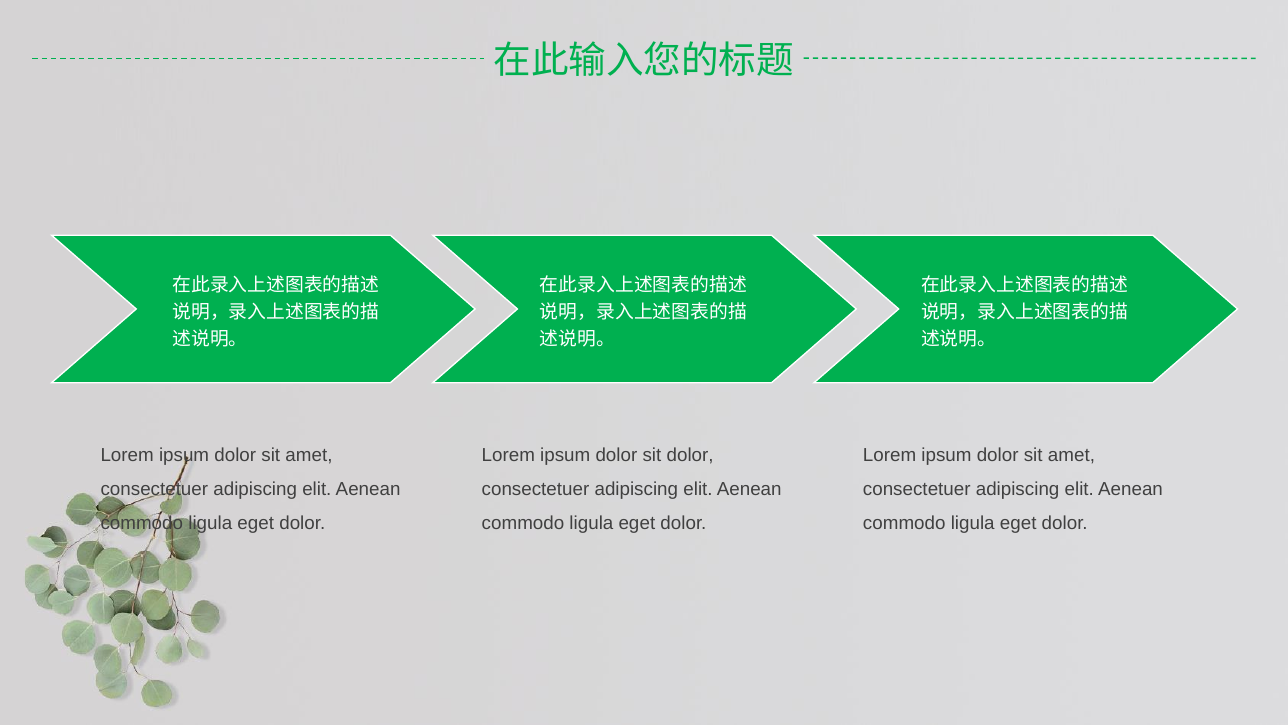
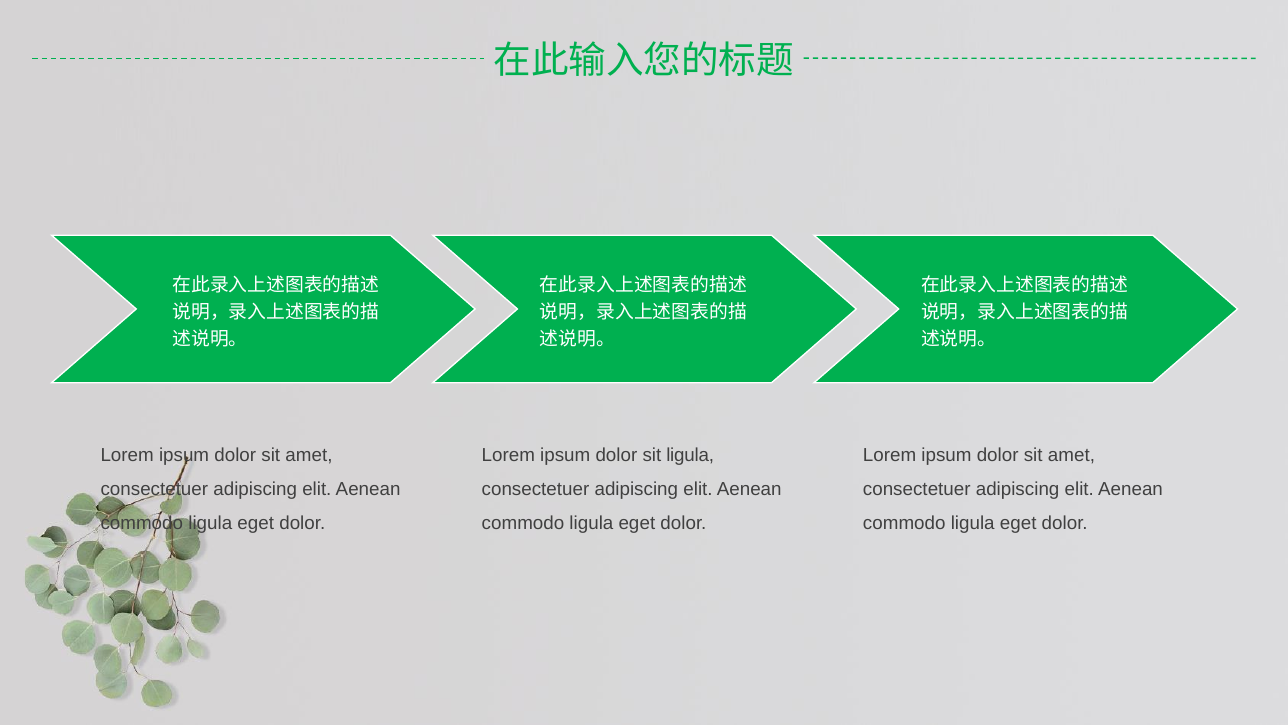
sit dolor: dolor -> ligula (690, 455)
